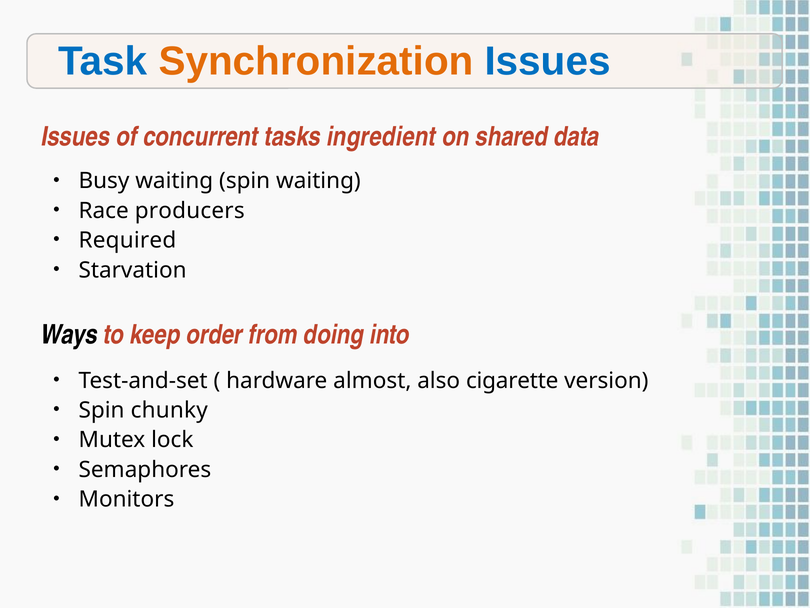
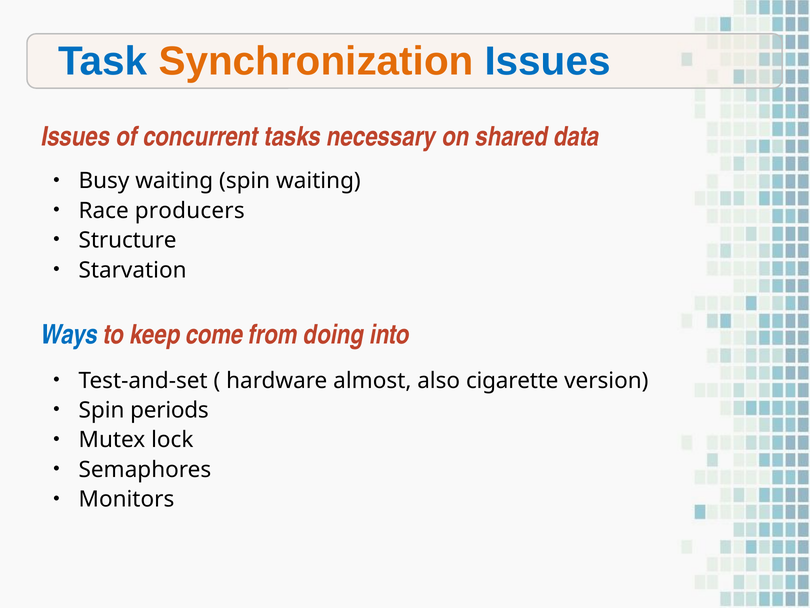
ingredient: ingredient -> necessary (381, 137)
Required: Required -> Structure (128, 240)
Ways colour: black -> blue (69, 335)
order: order -> come (214, 335)
chunky: chunky -> periods (169, 410)
